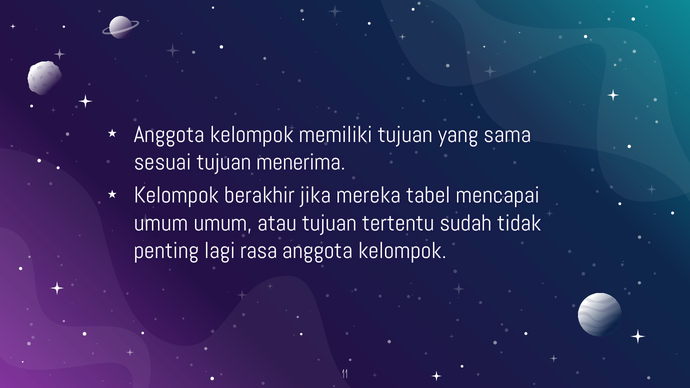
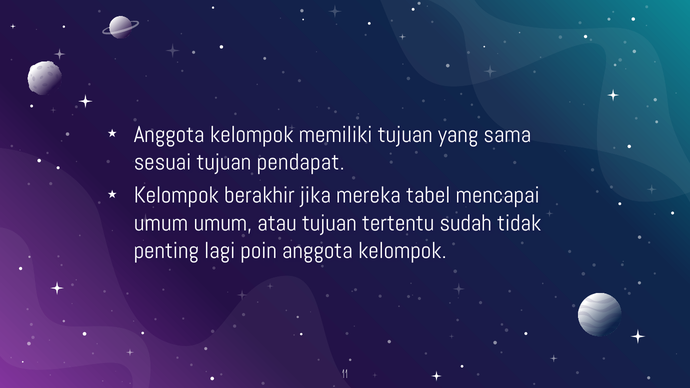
menerima: menerima -> pendapat (301, 162)
rasa: rasa -> poin (259, 251)
